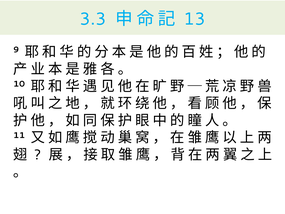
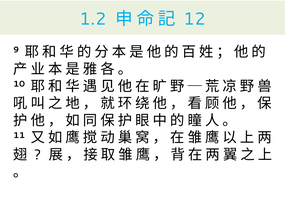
3.3: 3.3 -> 1.2 (93, 19)
13: 13 -> 12 (195, 19)
